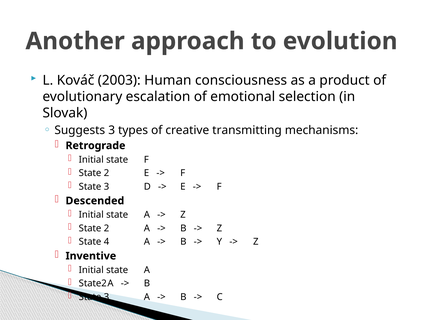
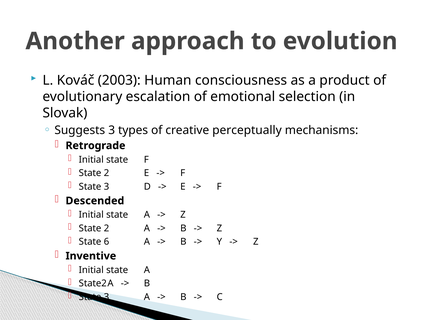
transmitting: transmitting -> perceptually (247, 130)
4: 4 -> 6 (106, 241)
